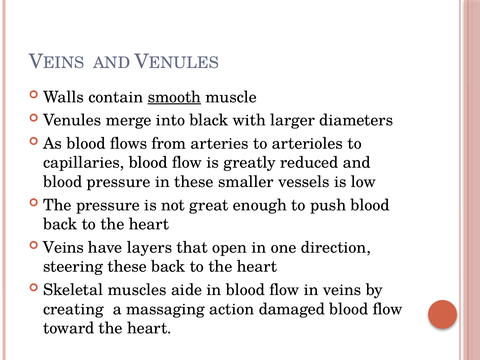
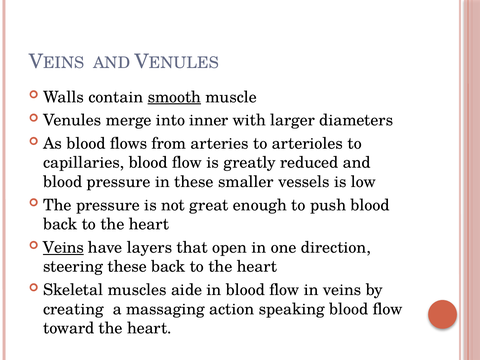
black: black -> inner (209, 120)
Veins underline: none -> present (63, 248)
damaged: damaged -> speaking (292, 309)
